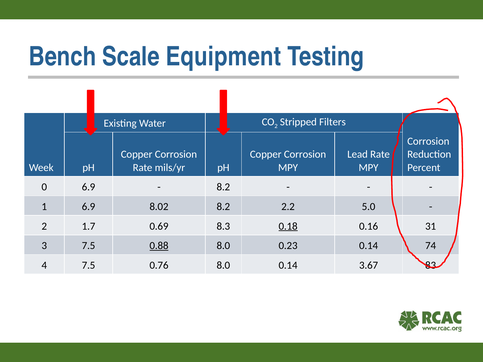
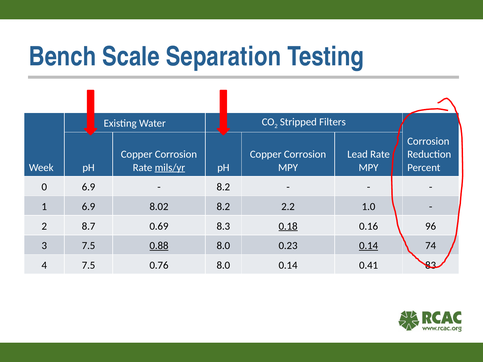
Equipment: Equipment -> Separation (223, 57)
mils/yr underline: none -> present (170, 168)
5.0: 5.0 -> 1.0 (369, 207)
1.7: 1.7 -> 8.7 (89, 226)
31: 31 -> 96 (431, 226)
0.14 underline: none -> present (369, 246)
3.67: 3.67 -> 0.41 (369, 265)
